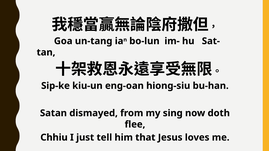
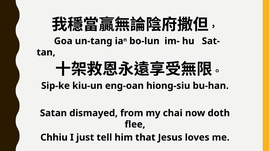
sing: sing -> chai (173, 113)
